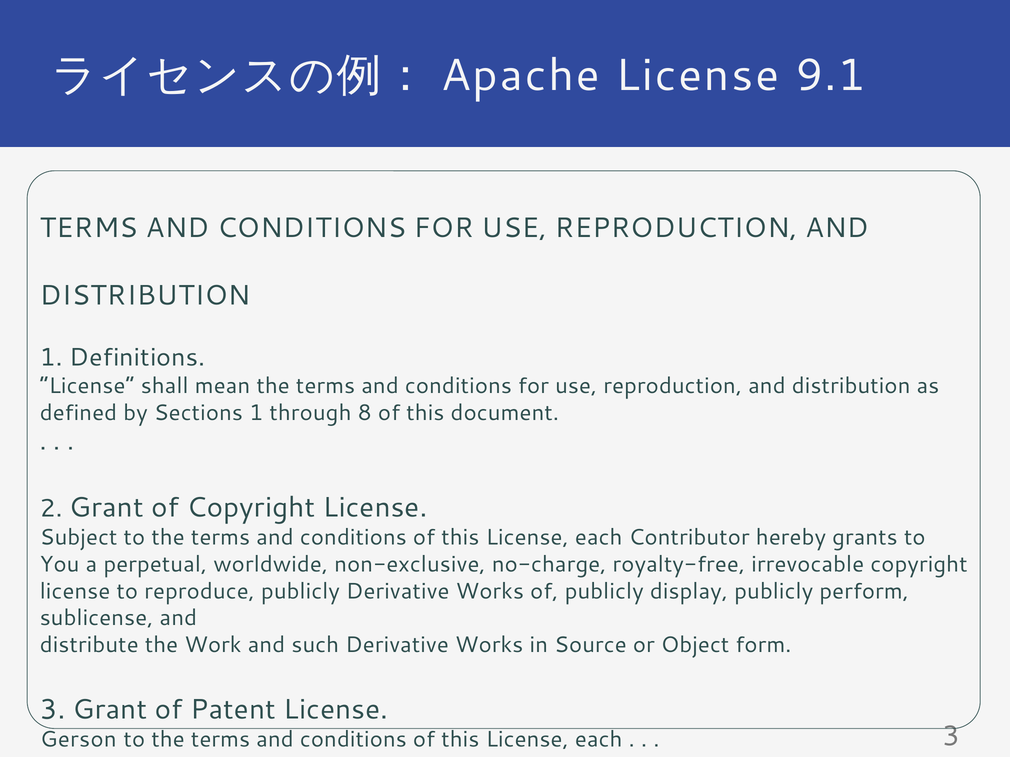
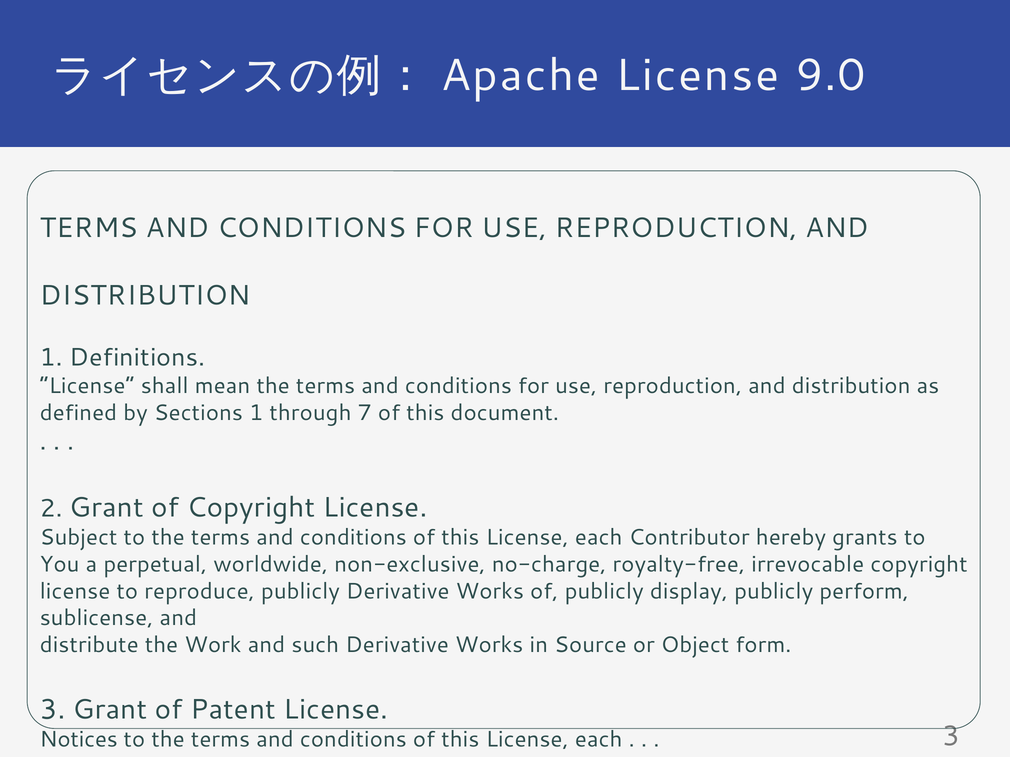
9.1: 9.1 -> 9.0 (831, 76)
8: 8 -> 7 (365, 413)
Gerson: Gerson -> Notices (79, 740)
